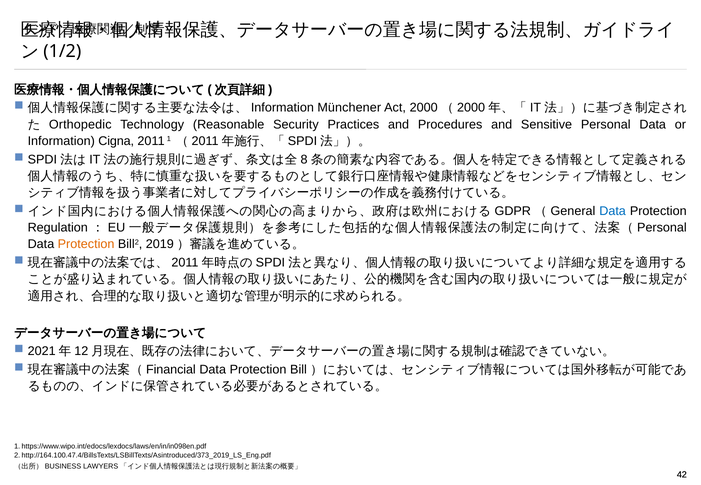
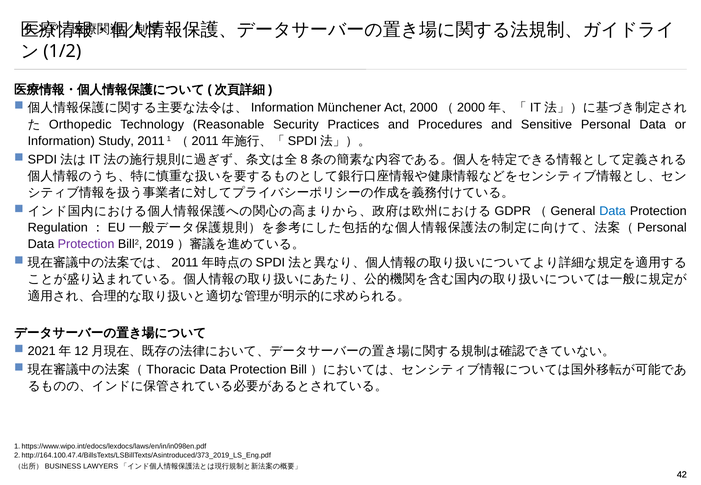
Cigna: Cigna -> Study (116, 141)
Protection colour: orange -> purple (86, 244)
Financial: Financial -> Thoracic (171, 370)
